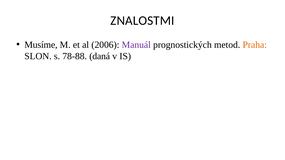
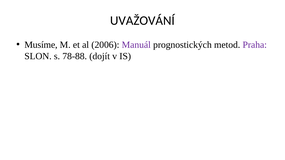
ZNALOSTMI: ZNALOSTMI -> UVAŽOVÁNÍ (142, 21)
Praha colour: orange -> purple (255, 45)
daná: daná -> dojít (100, 56)
